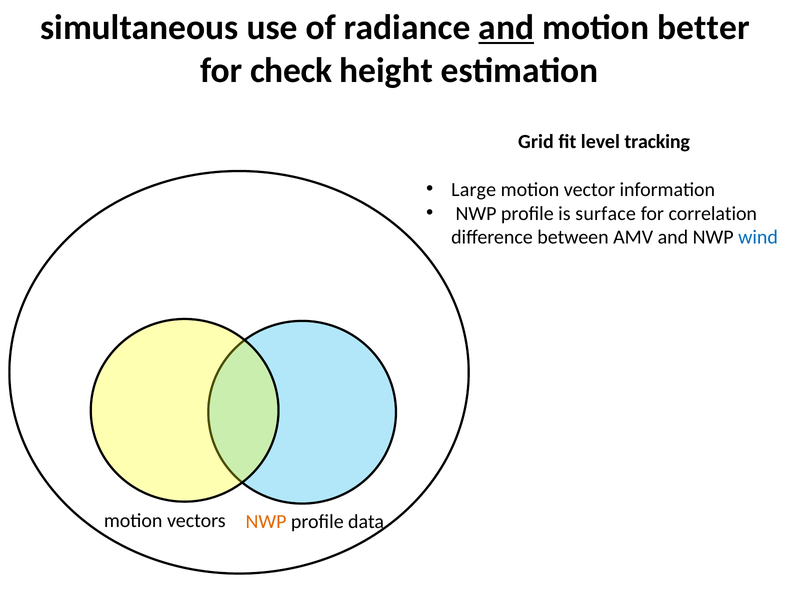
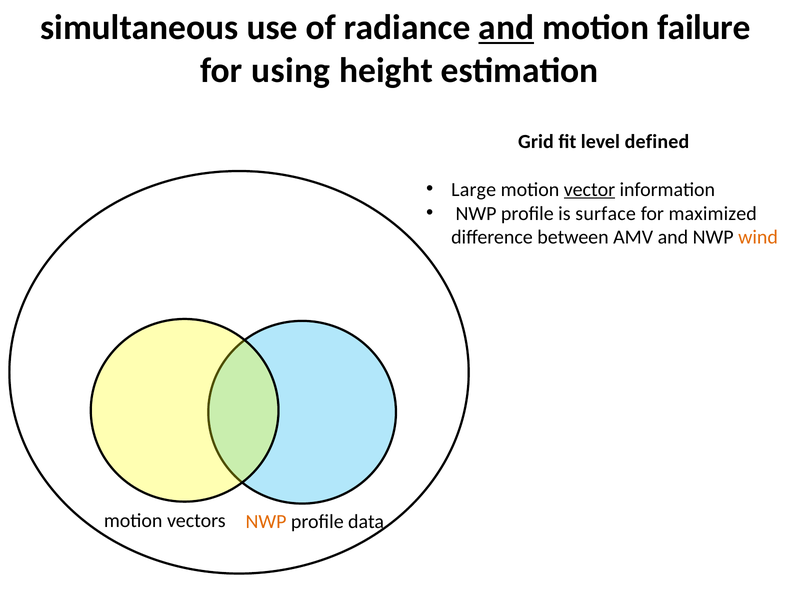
better: better -> failure (704, 28)
check: check -> using (291, 70)
tracking: tracking -> defined (657, 142)
vector underline: none -> present (589, 190)
correlation: correlation -> maximized (713, 214)
wind colour: blue -> orange (758, 237)
